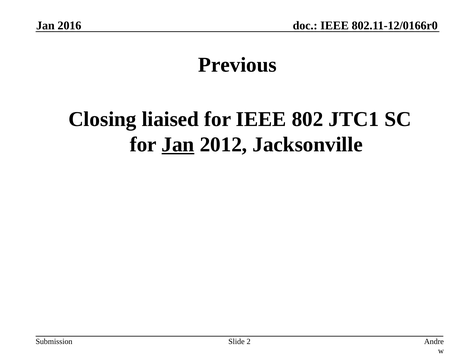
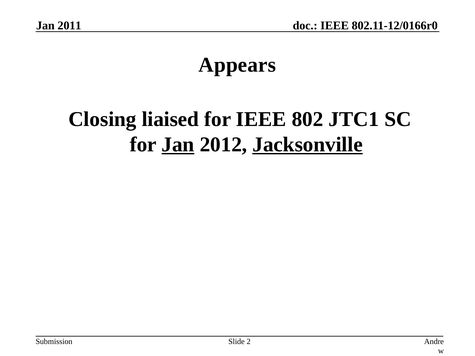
2016: 2016 -> 2011 (69, 25)
Previous: Previous -> Appears (237, 65)
Jacksonville underline: none -> present (308, 145)
